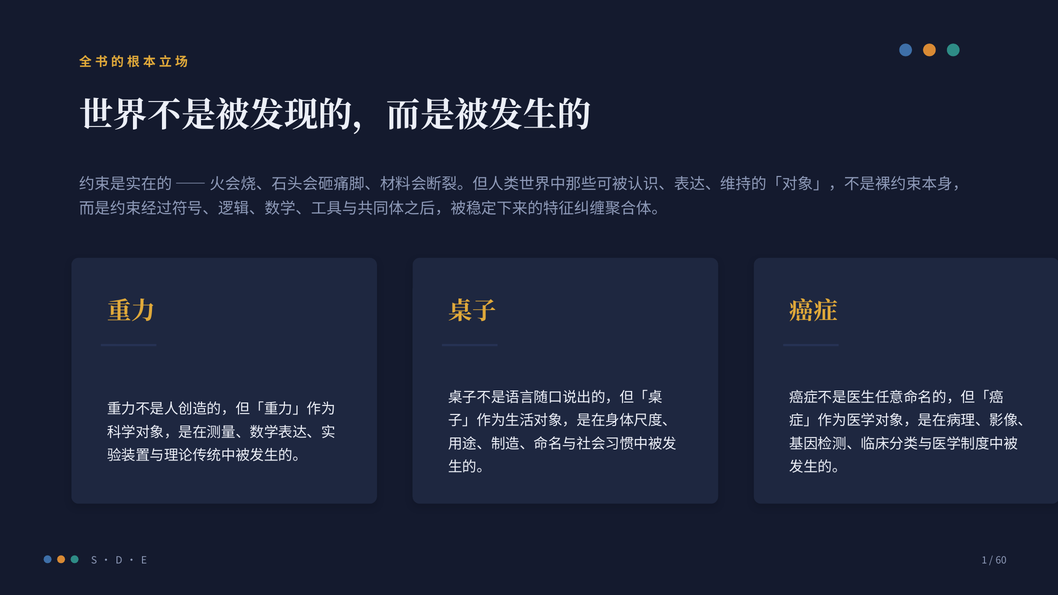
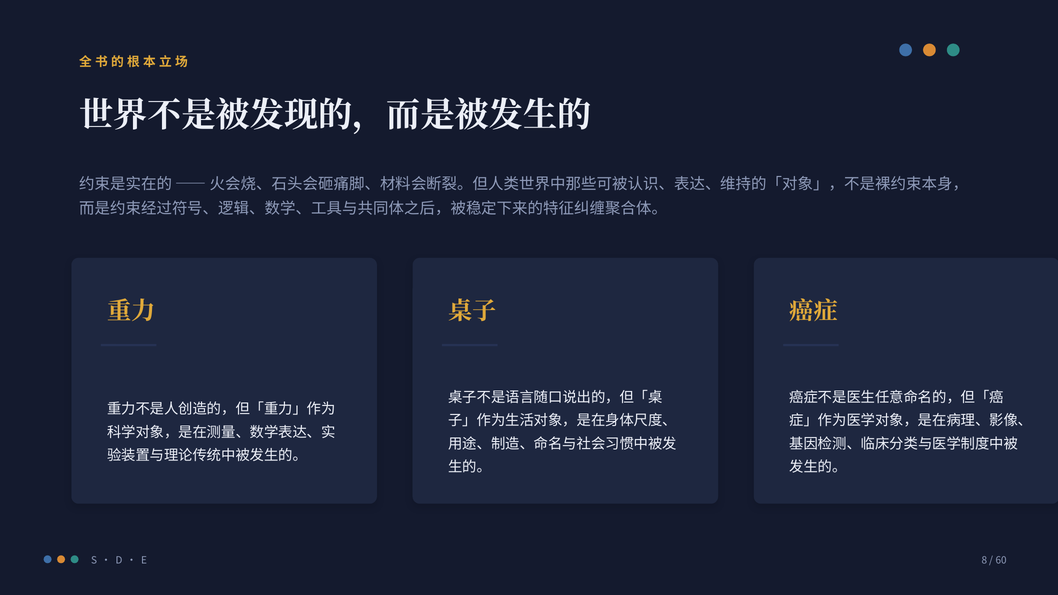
1: 1 -> 8 (985, 560)
